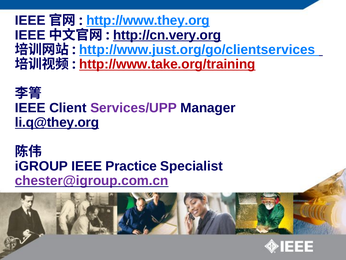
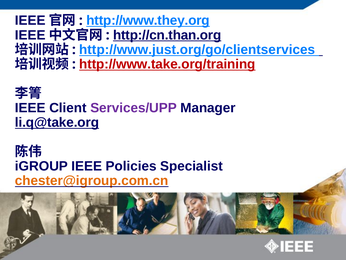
http://cn.very.org: http://cn.very.org -> http://cn.than.org (167, 35)
li.q@they.org: li.q@they.org -> li.q@take.org (57, 122)
Practice: Practice -> Policies (131, 166)
chester@igroup.com.cn colour: purple -> orange (92, 180)
